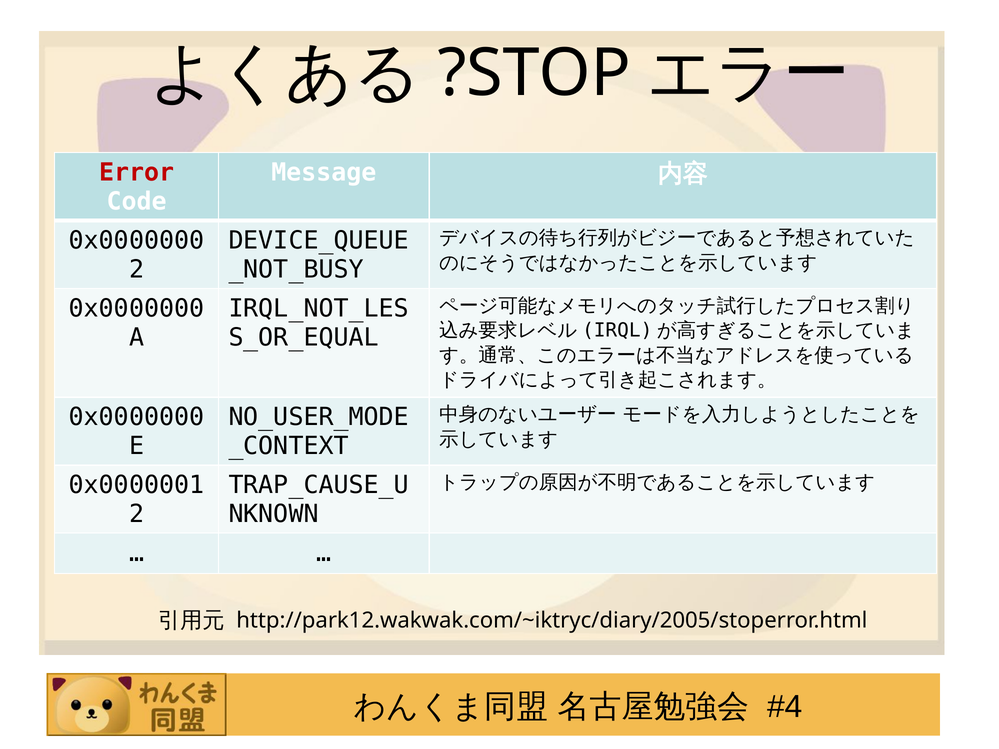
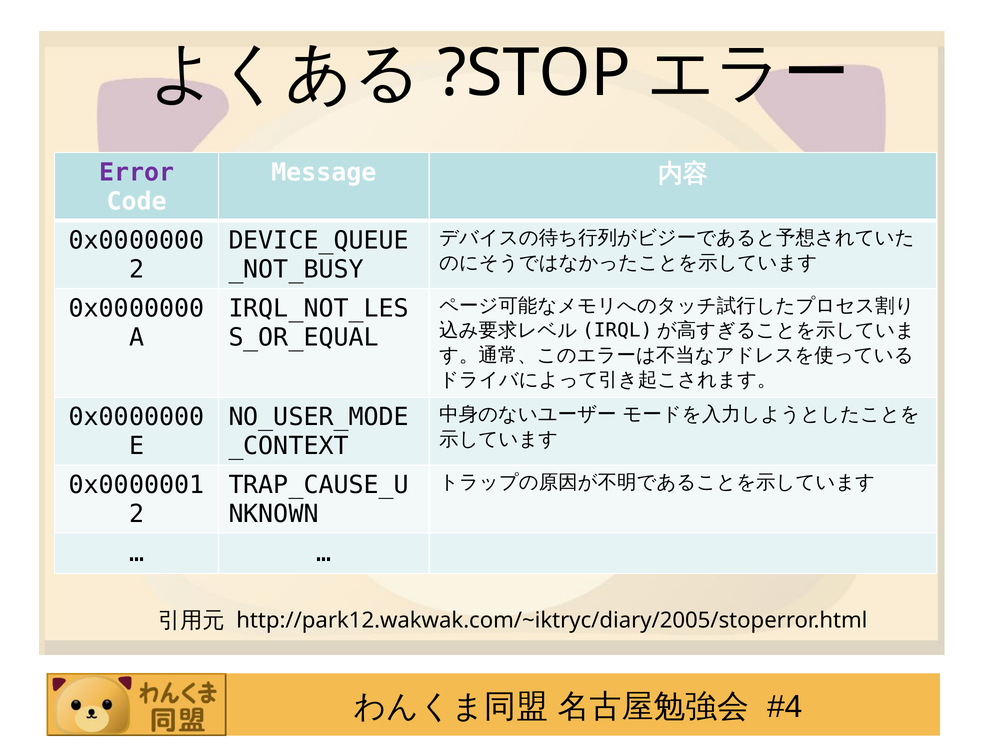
Error colour: red -> purple (137, 173)
